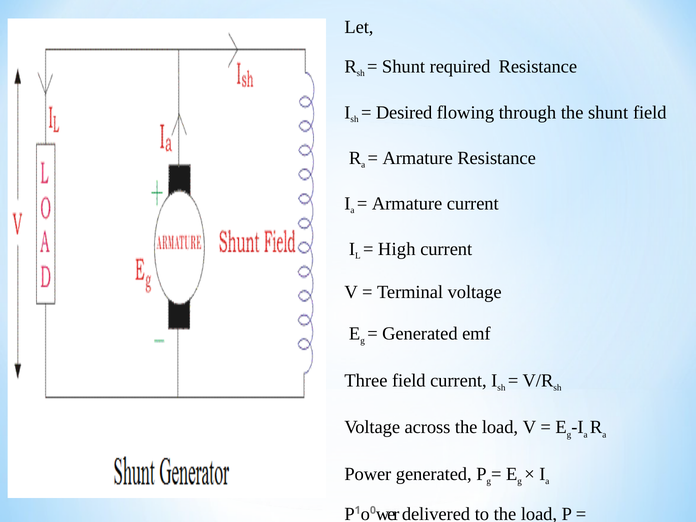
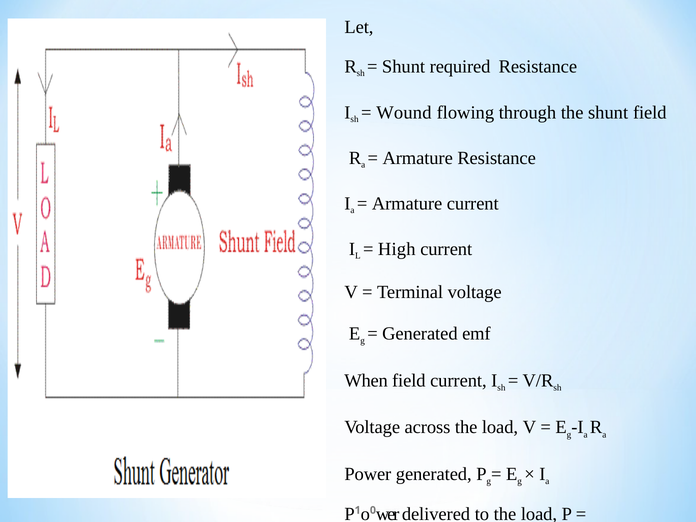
Desired: Desired -> Wound (404, 112)
Three: Three -> When (366, 380)
